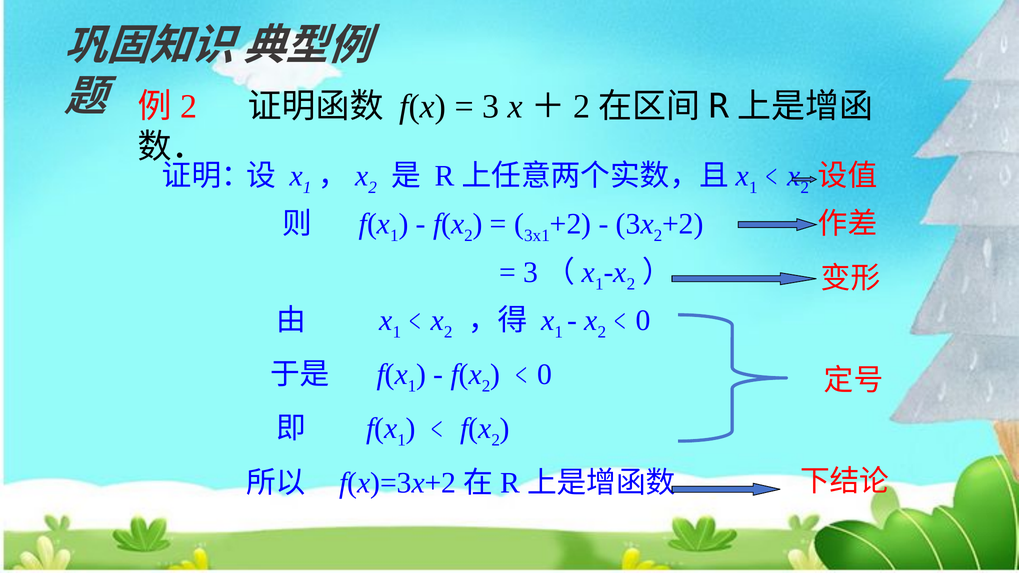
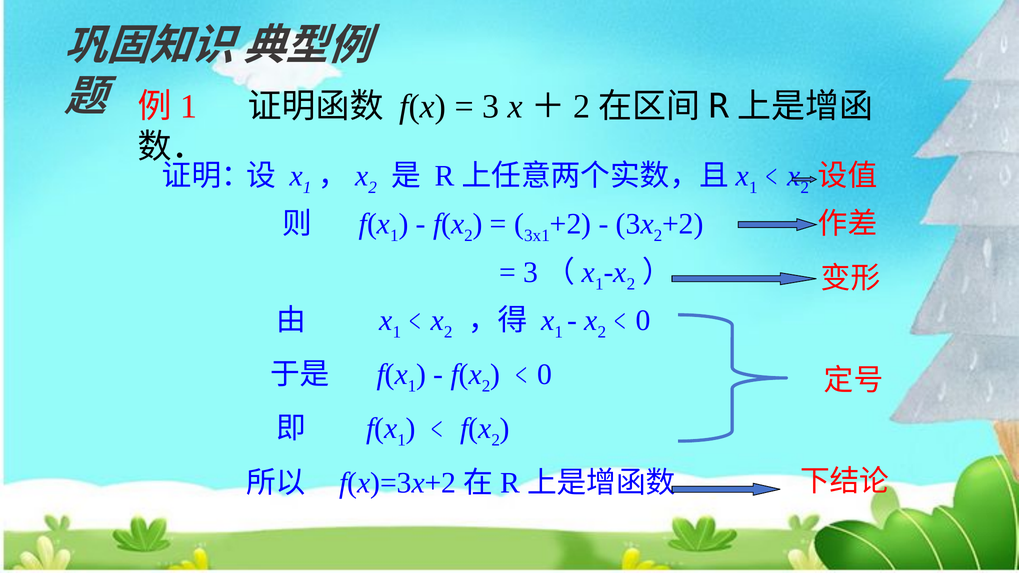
2: 2 -> 1 (189, 106)
